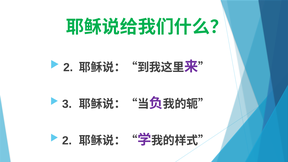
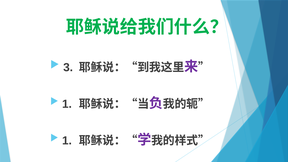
2: 2 -> 3 (68, 67)
3: 3 -> 1 (67, 104)
2: 2 -> 1 (67, 141)
